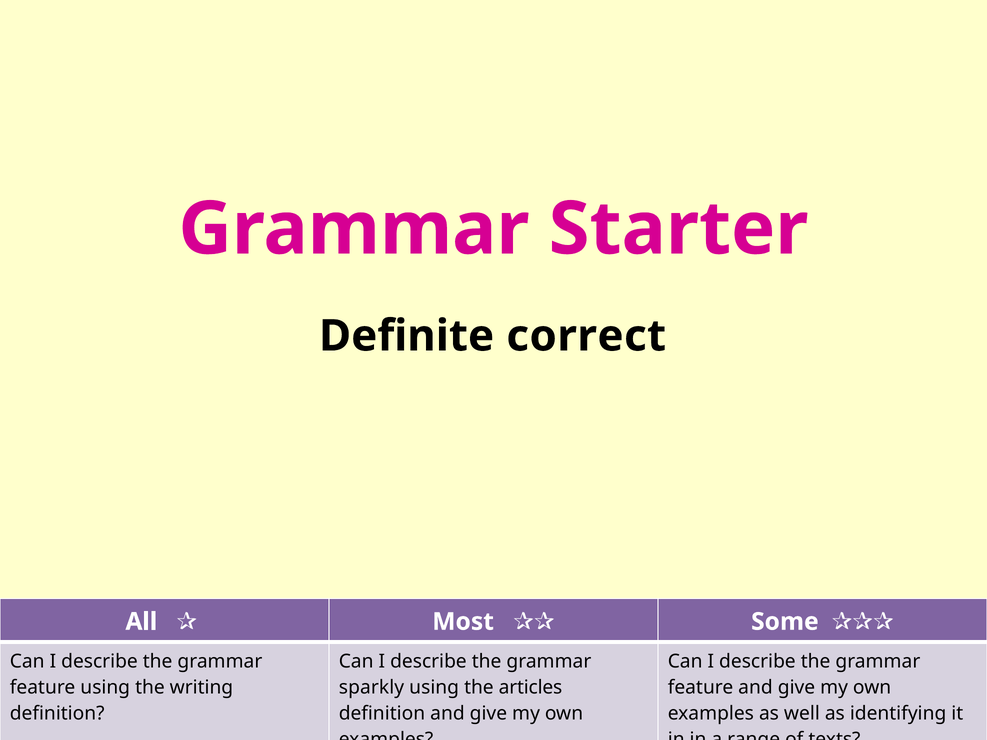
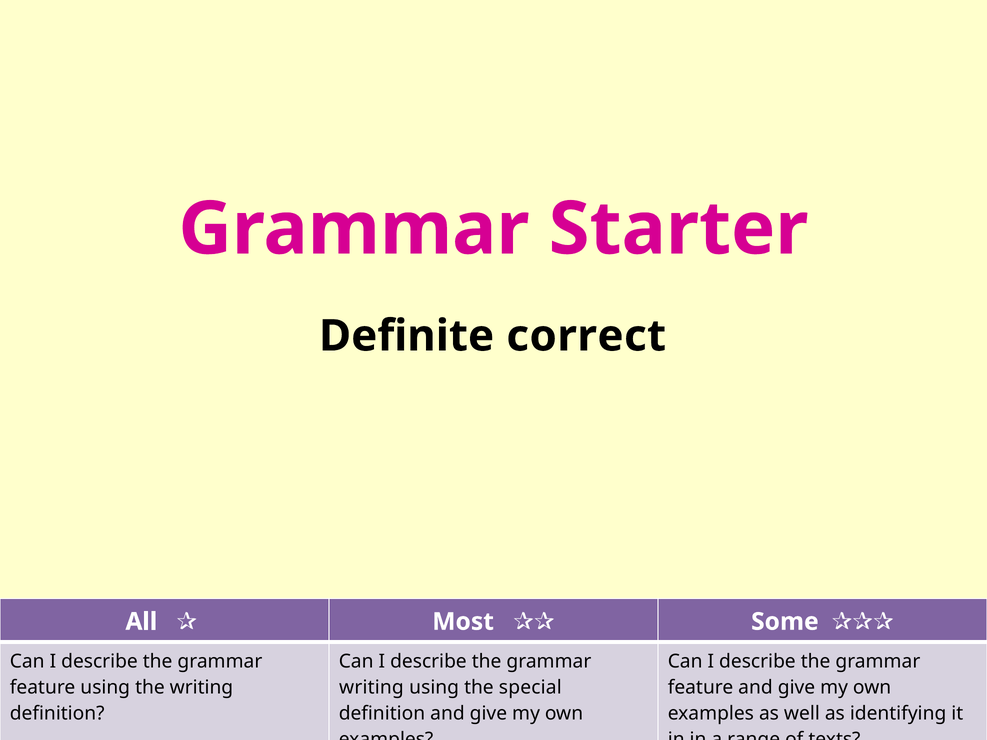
sparkly: sparkly -> writing (371, 688)
articles: articles -> special (530, 688)
